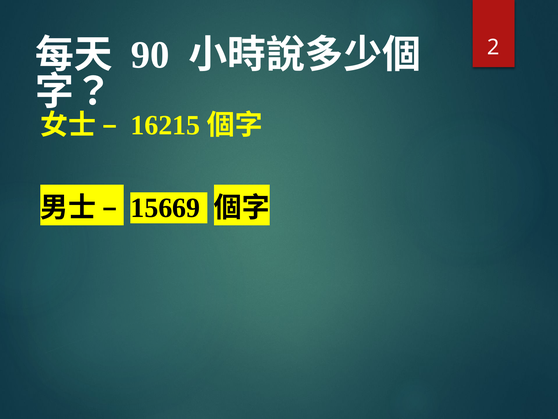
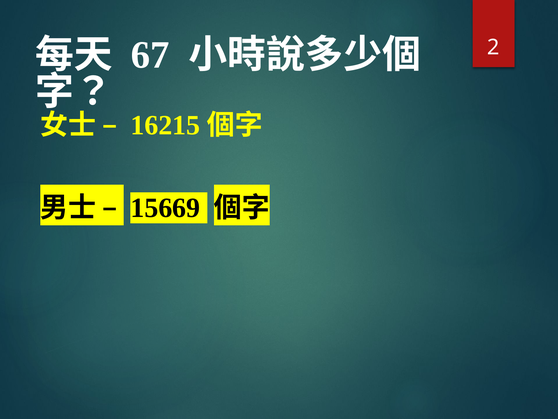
90: 90 -> 67 (150, 55)
